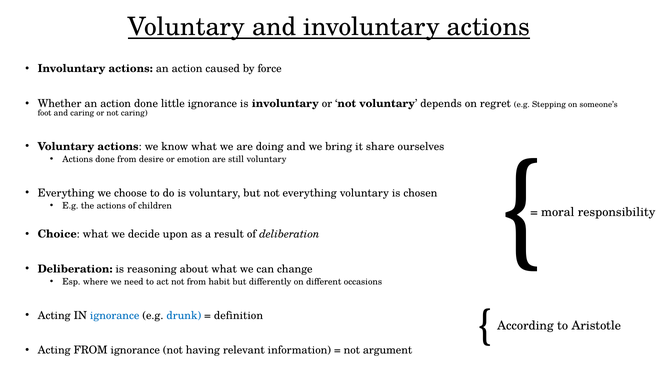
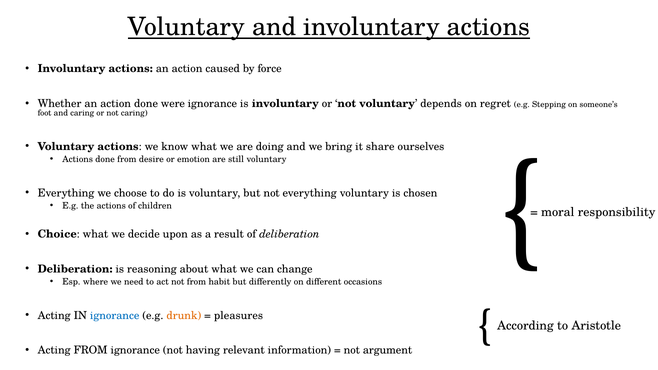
little: little -> were (173, 104)
drunk colour: blue -> orange (184, 316)
definition: definition -> pleasures (238, 316)
